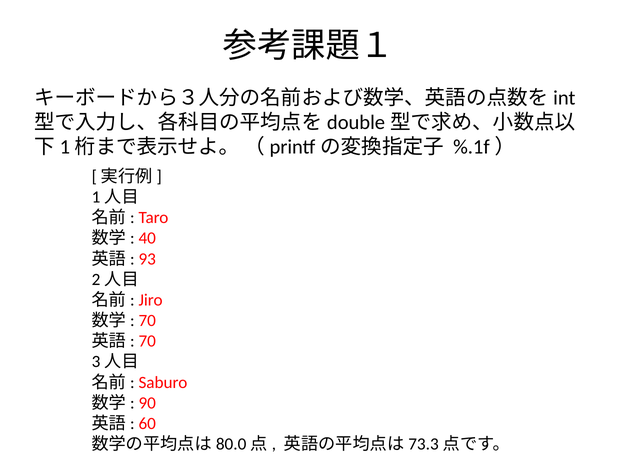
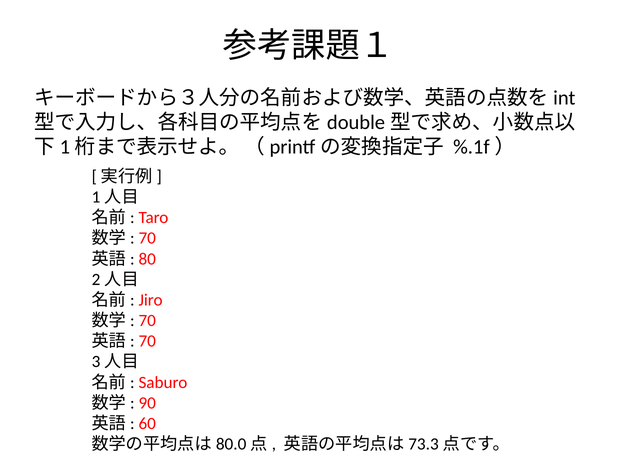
40: 40 -> 70 (147, 238)
93: 93 -> 80 (147, 259)
